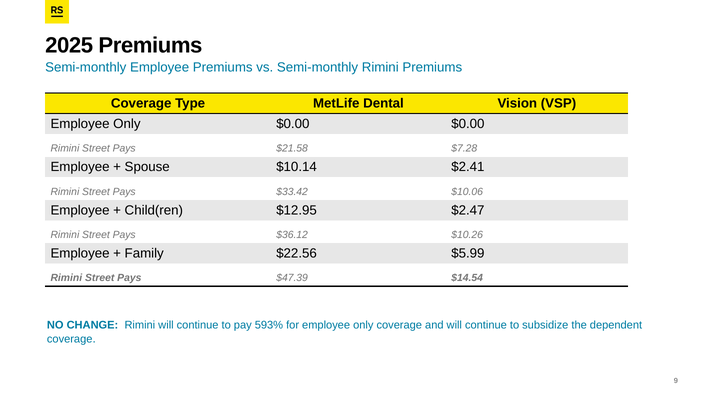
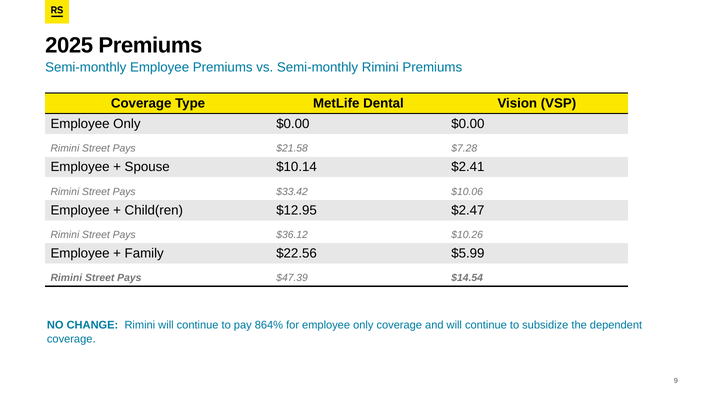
593%: 593% -> 864% (269, 325)
